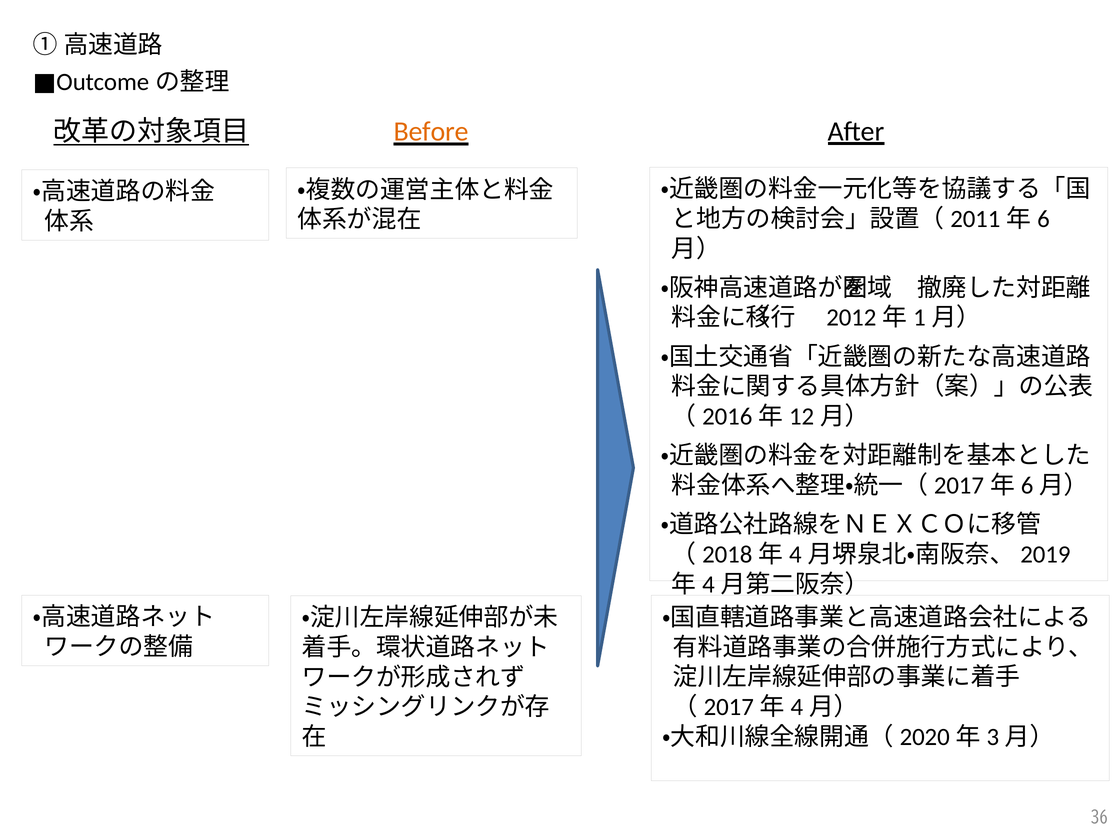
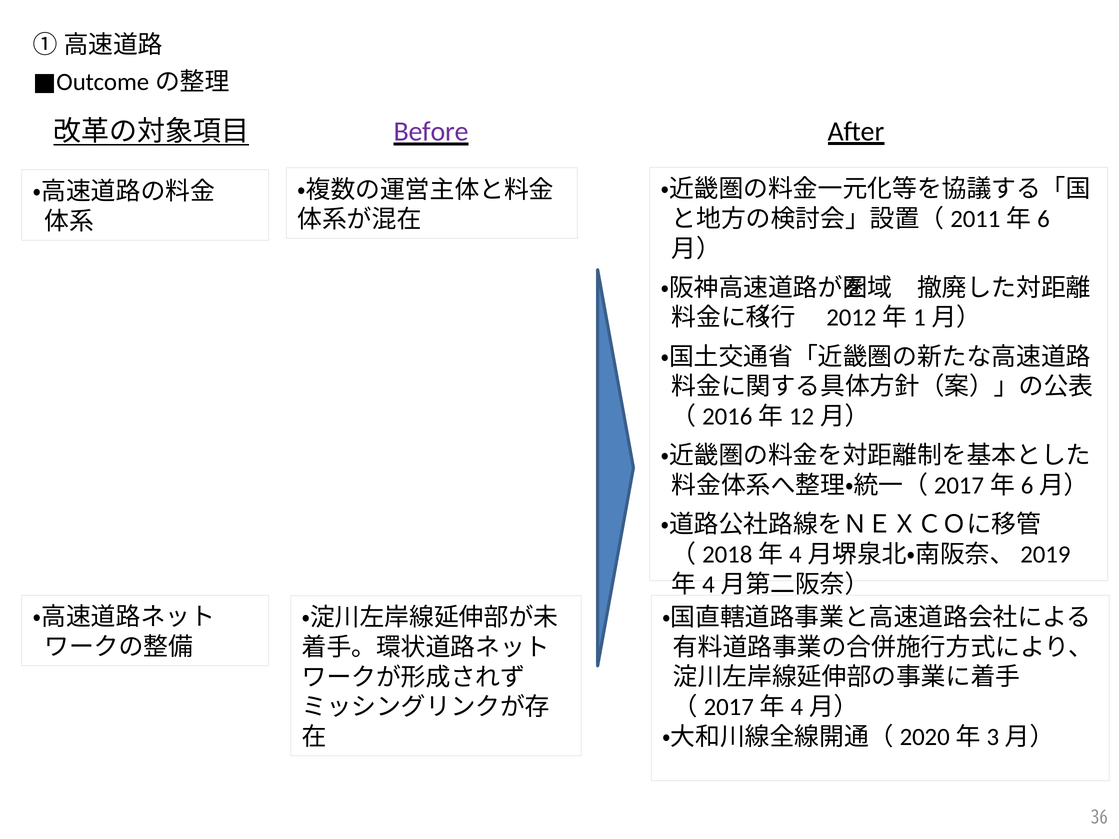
Before colour: orange -> purple (431, 132)
